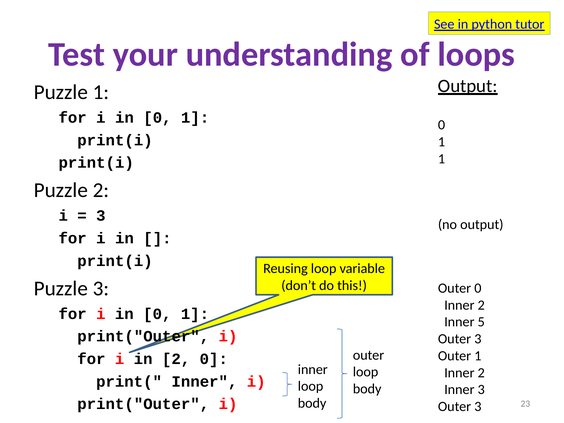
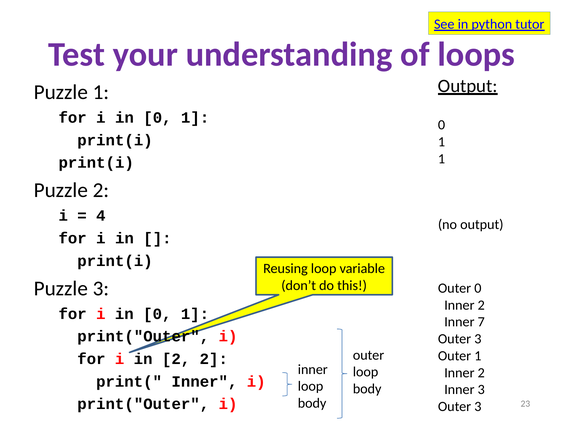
3: 3 -> 4 (101, 216)
5: 5 -> 7 (481, 322)
2 0: 0 -> 2 (214, 359)
